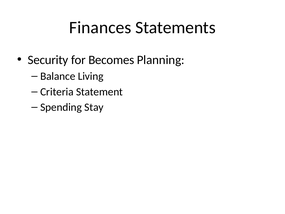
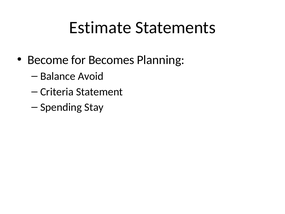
Finances: Finances -> Estimate (100, 28)
Security: Security -> Become (48, 60)
Living: Living -> Avoid (91, 76)
